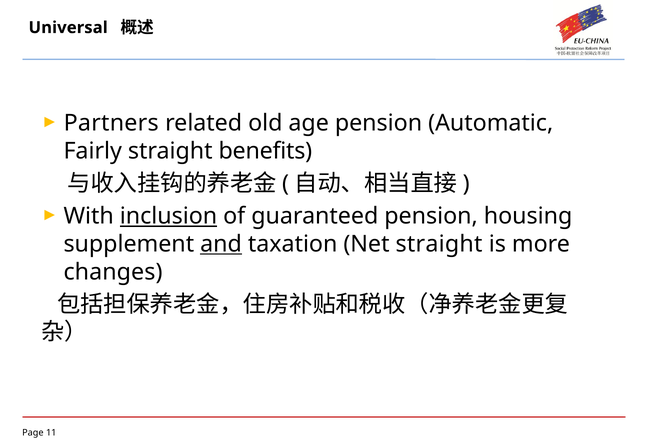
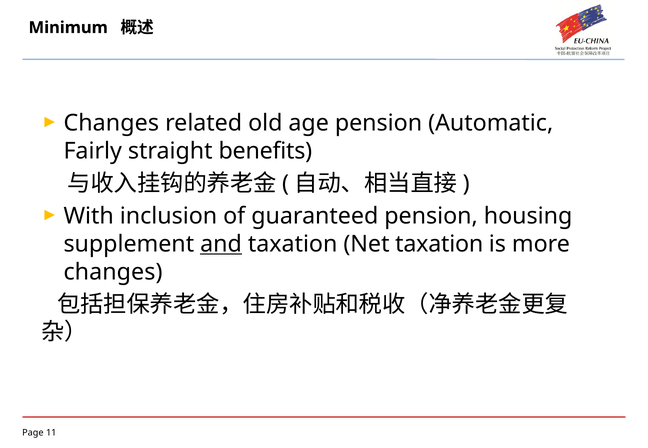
Universal: Universal -> Minimum (68, 28)
Partners: Partners -> Changes (111, 123)
inclusion underline: present -> none (169, 216)
Net straight: straight -> taxation (439, 244)
